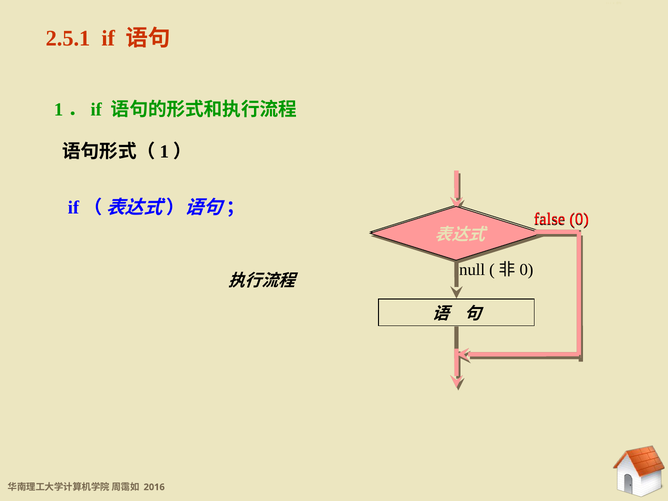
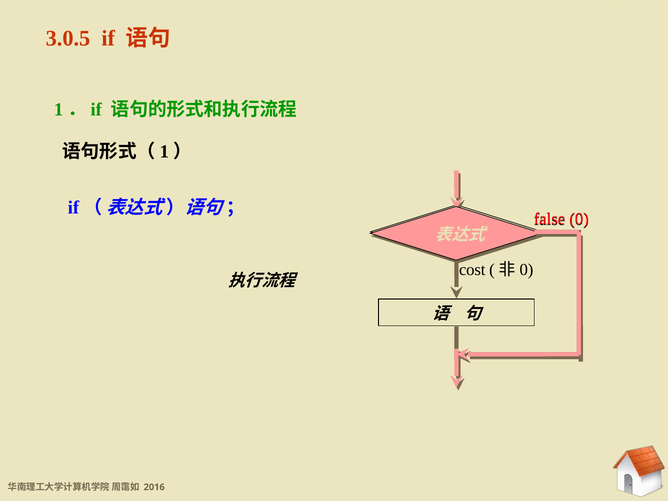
2.5.1: 2.5.1 -> 3.0.5 (68, 39)
null: null -> cost (472, 270)
